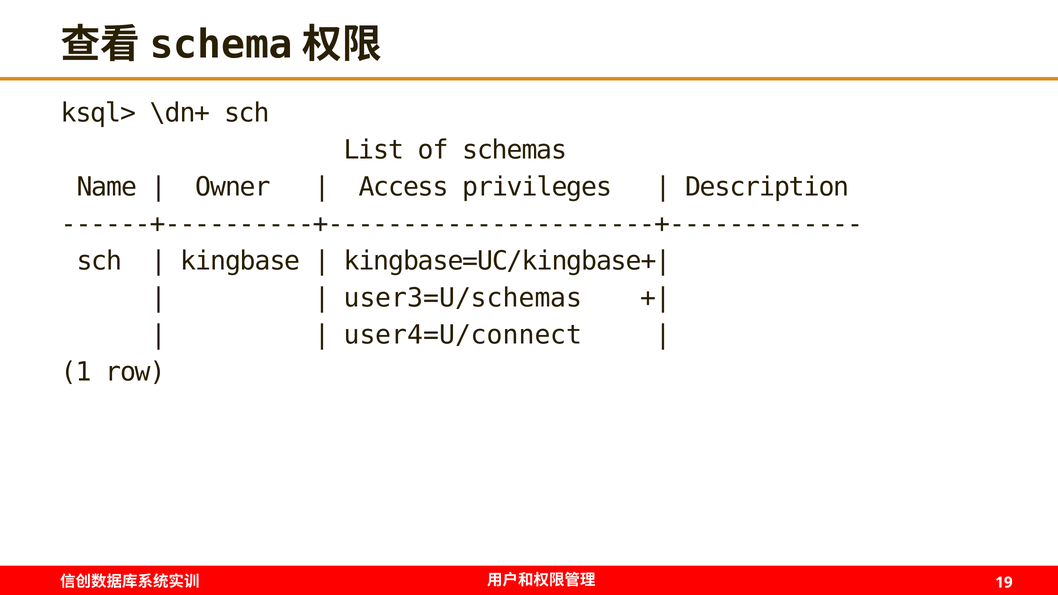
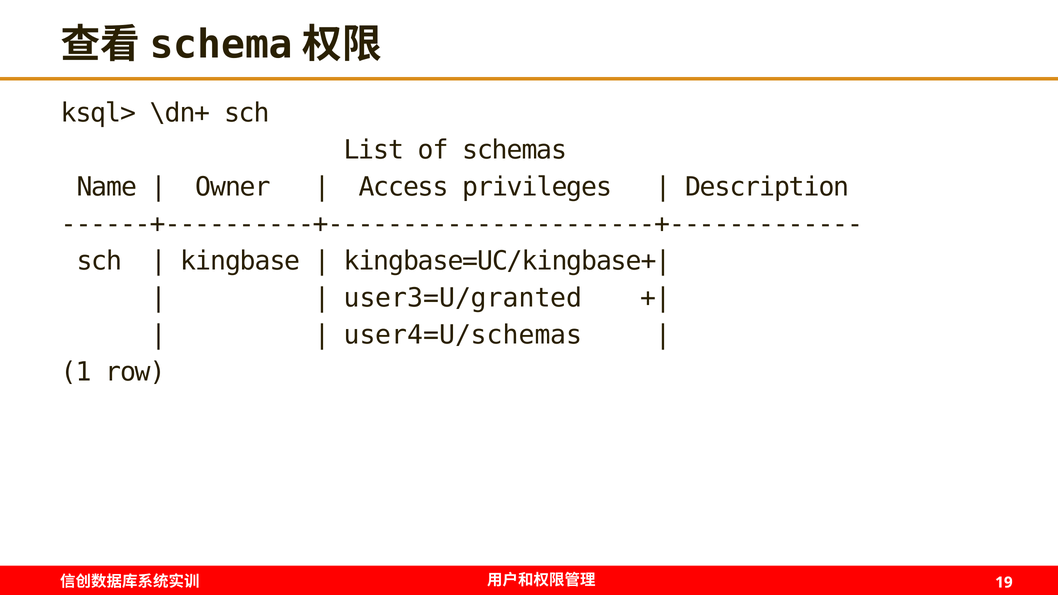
user3=U/schemas: user3=U/schemas -> user3=U/granted (463, 298)
user4=U/connect: user4=U/connect -> user4=U/schemas (463, 335)
